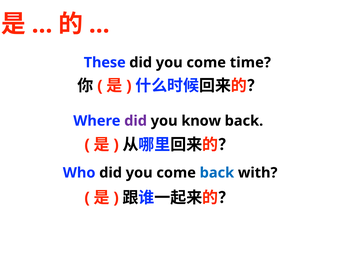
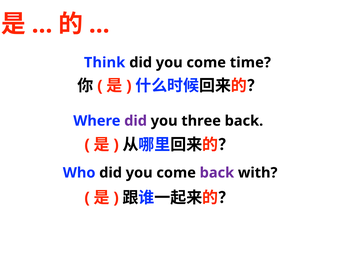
These: These -> Think (105, 63)
know: know -> three (201, 121)
back colour: blue -> purple (217, 173)
